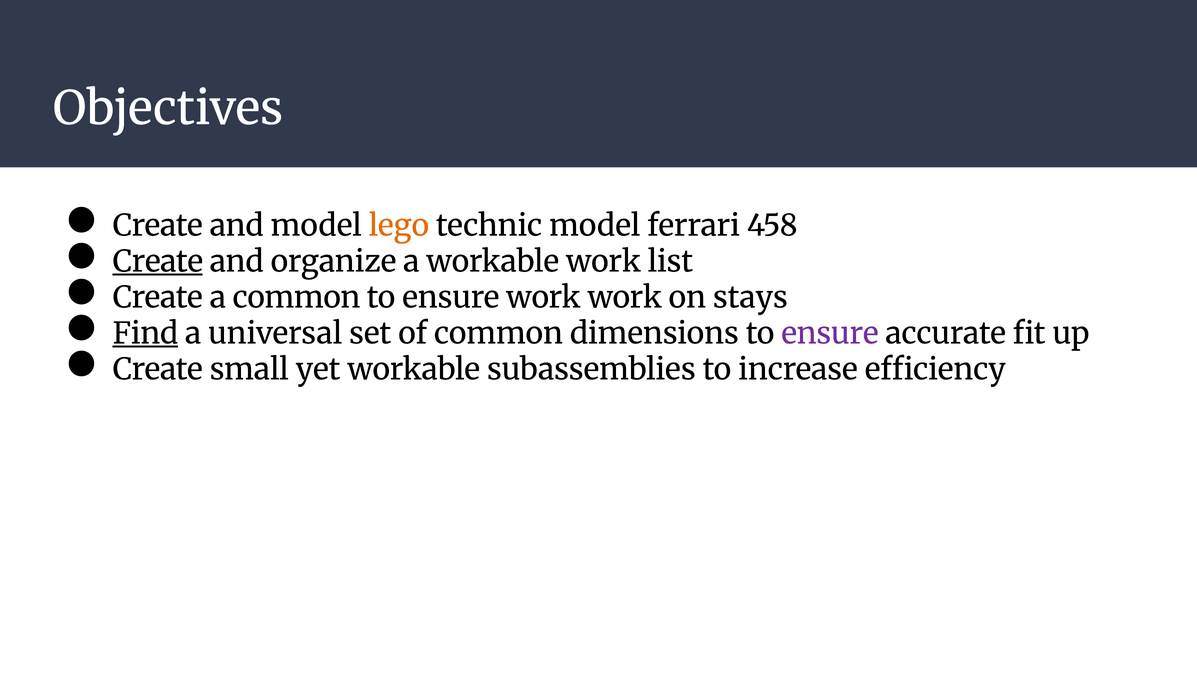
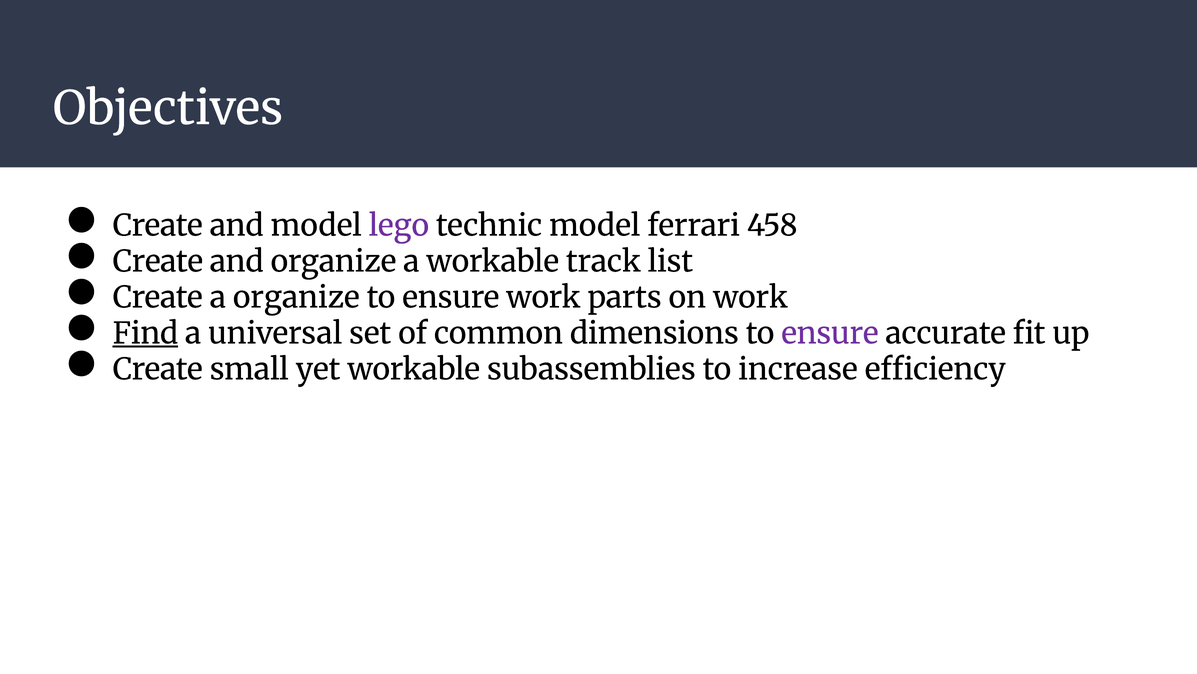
lego colour: orange -> purple (399, 226)
Create underline: present -> none (158, 261)
workable work: work -> track (603, 261)
a common: common -> organize (296, 297)
work work: work -> parts (625, 297)
on stays: stays -> work (750, 297)
